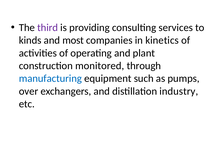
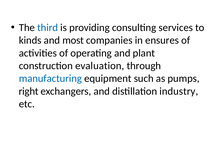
third colour: purple -> blue (48, 28)
kinetics: kinetics -> ensures (162, 40)
monitored: monitored -> evaluation (100, 66)
over: over -> right (29, 91)
